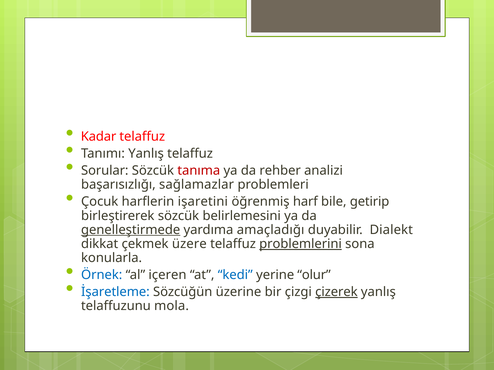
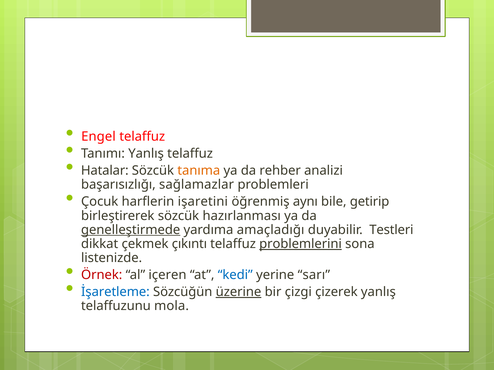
Kadar: Kadar -> Engel (98, 137)
Sorular: Sorular -> Hatalar (105, 171)
tanıma colour: red -> orange (199, 171)
harf: harf -> aynı (305, 202)
belirlemesini: belirlemesini -> hazırlanması (242, 216)
Dialekt: Dialekt -> Testleri (391, 230)
üzere: üzere -> çıkıntı (189, 244)
konularla: konularla -> listenizde (112, 258)
Örnek colour: blue -> red (102, 275)
olur: olur -> sarı (314, 275)
üzerine underline: none -> present (239, 292)
çizerek underline: present -> none (336, 292)
